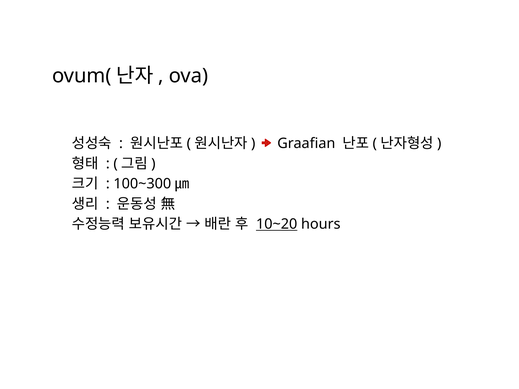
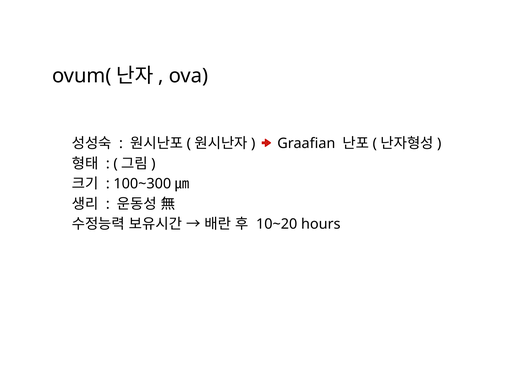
10~20 underline: present -> none (277, 224)
